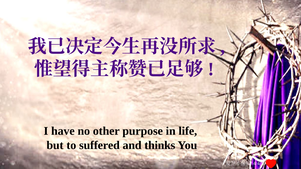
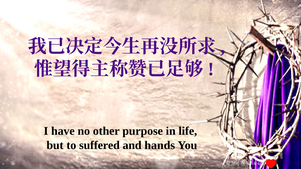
thinks: thinks -> hands (160, 145)
